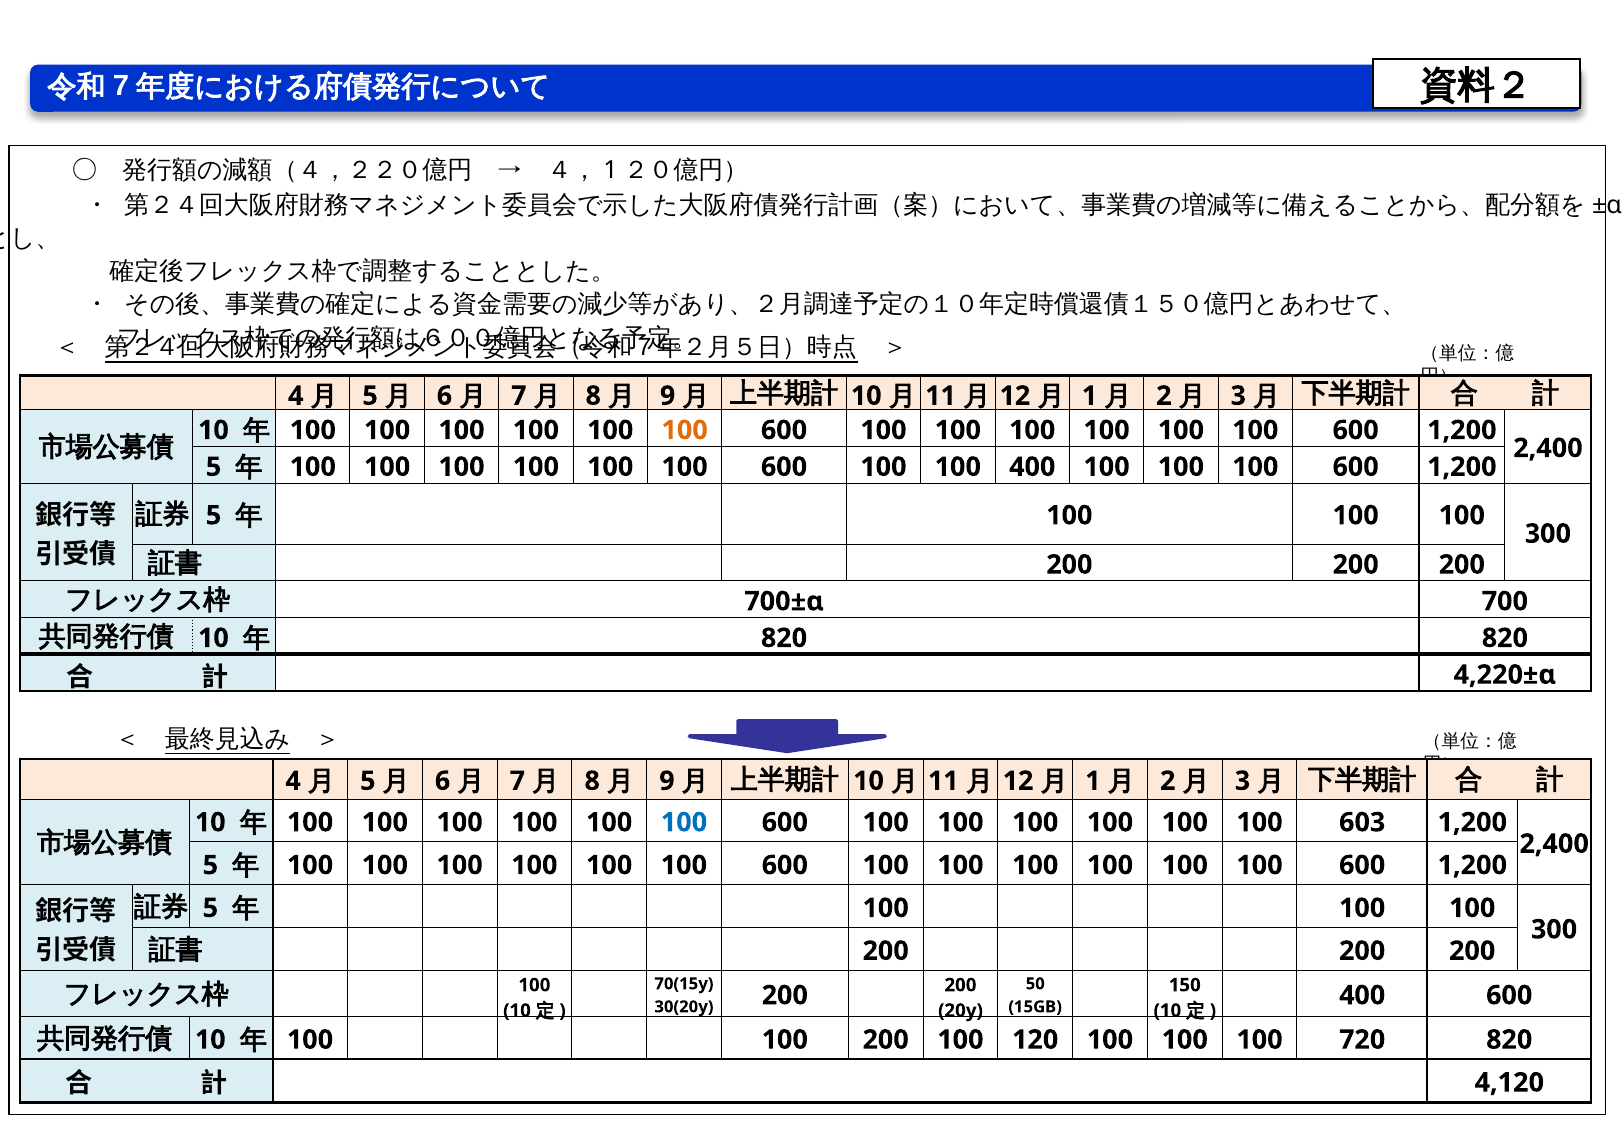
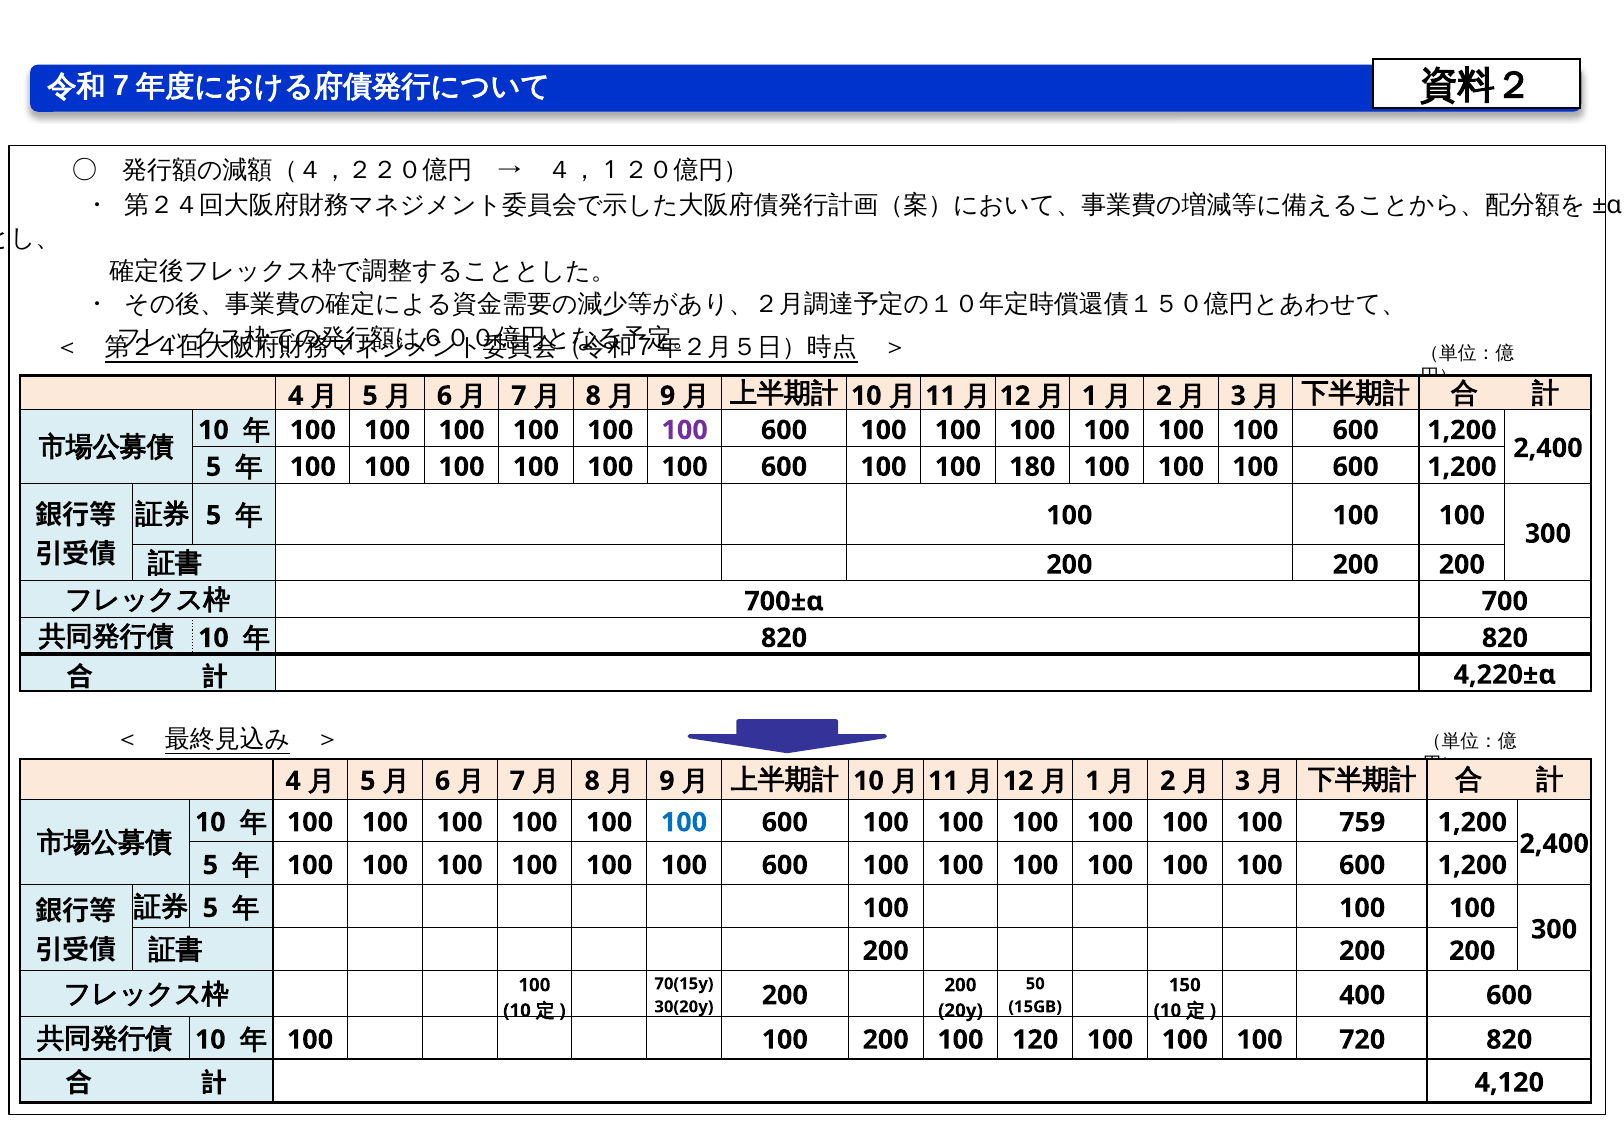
100 colour: orange -> purple (685, 430)
100 400: 400 -> 180 (1032, 467)
603: 603 -> 759 (1362, 823)
